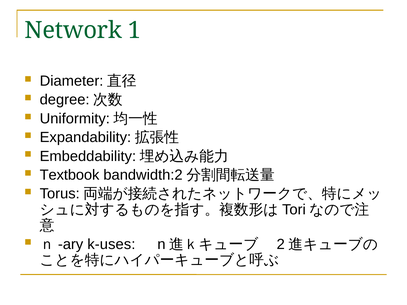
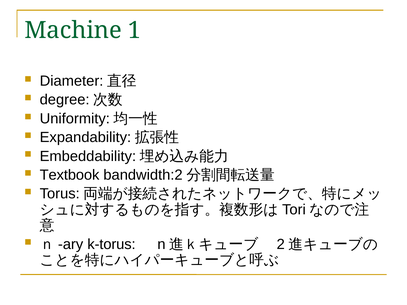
Network: Network -> Machine (73, 30)
k-uses: k-uses -> k-torus (111, 244)
